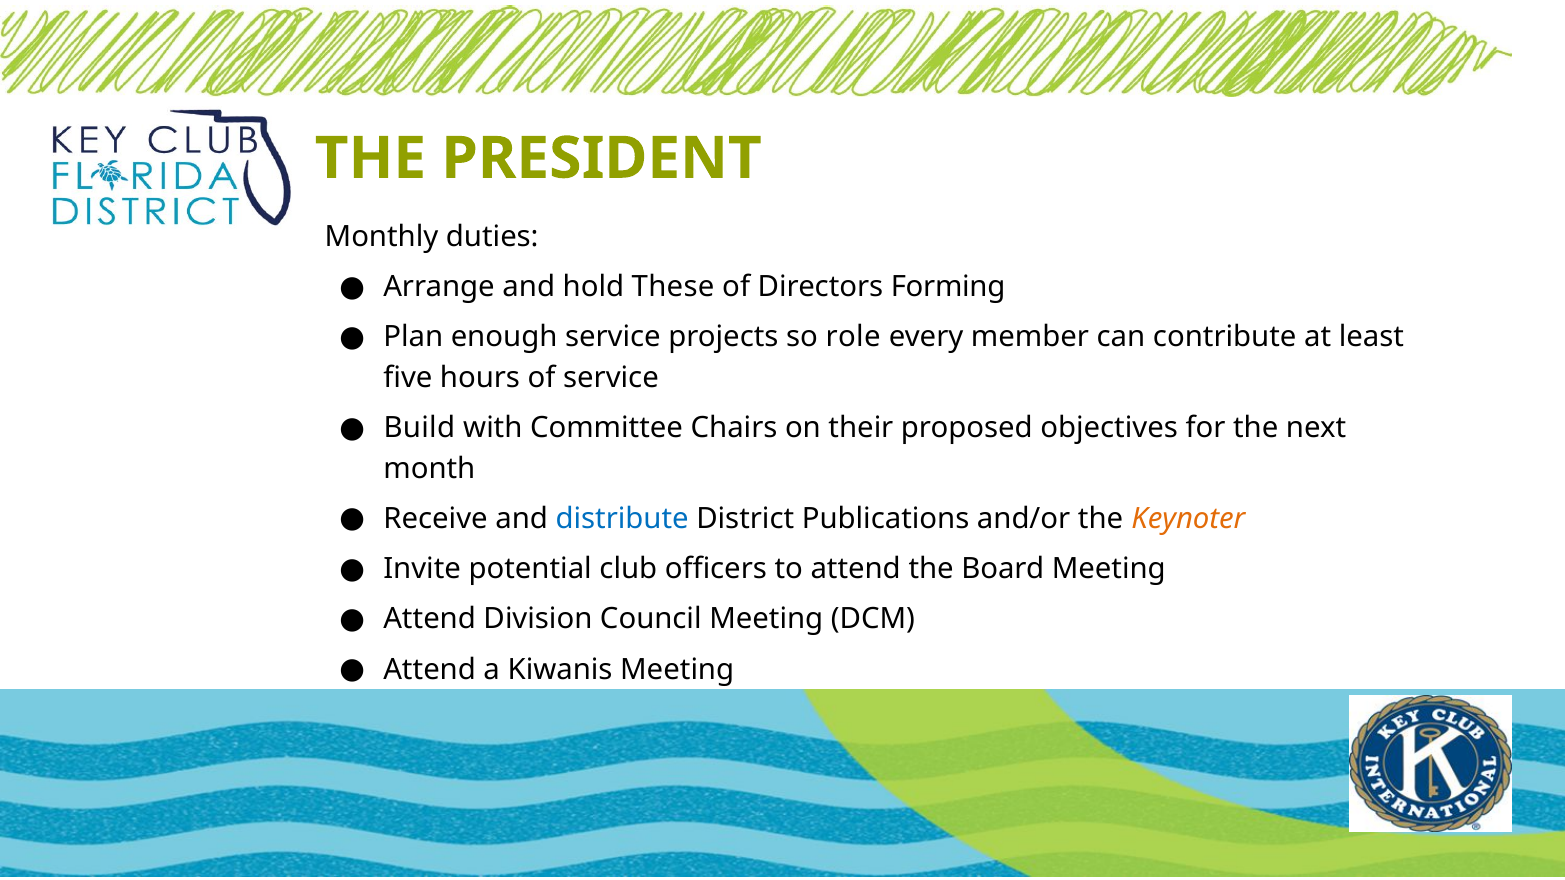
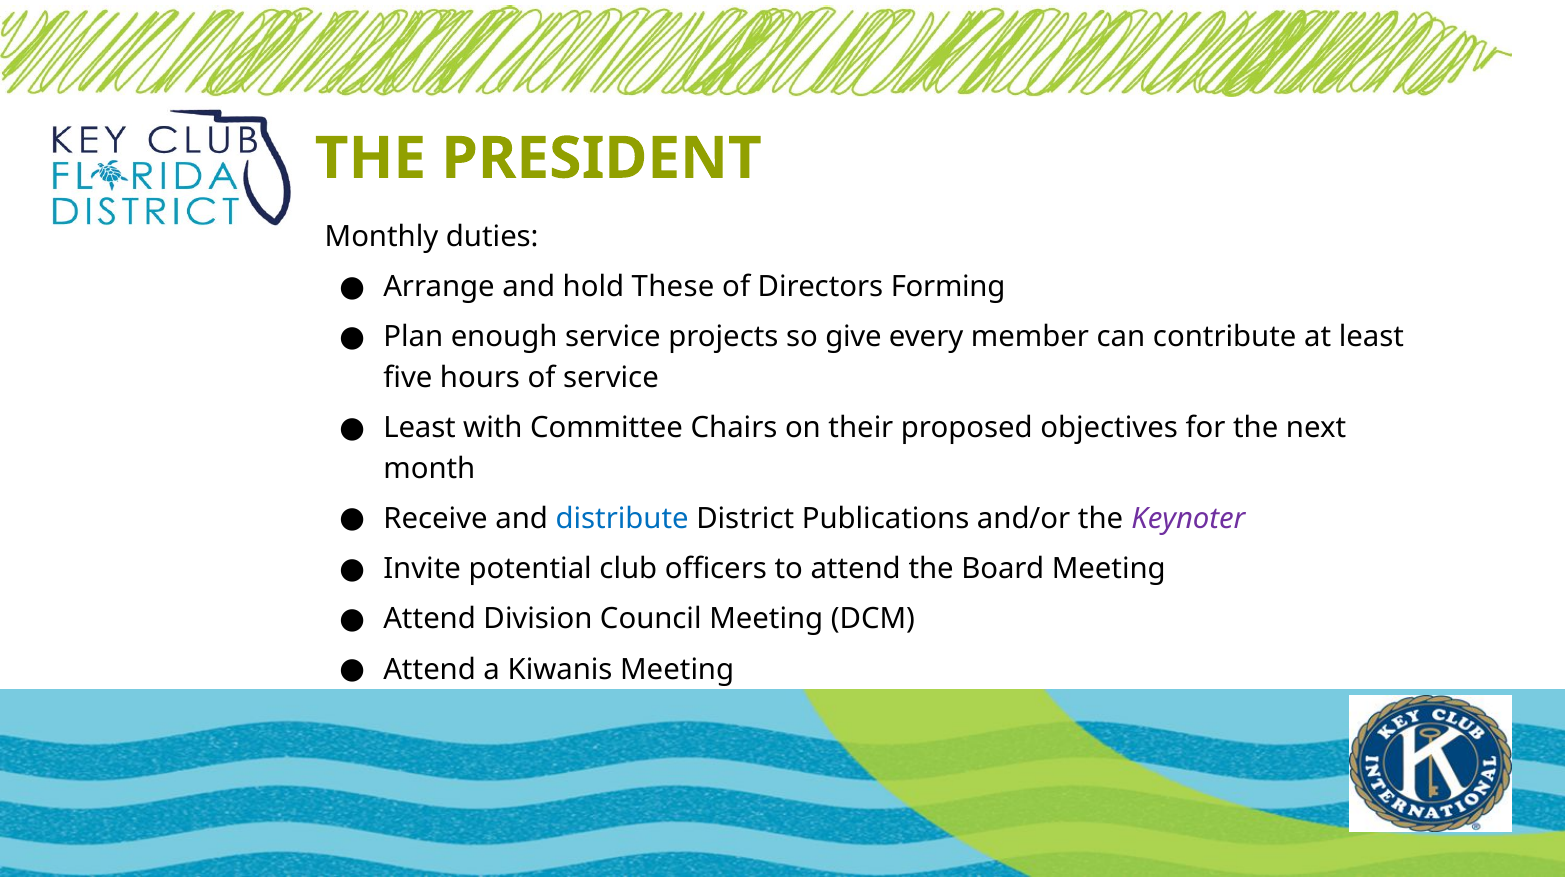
role: role -> give (853, 337)
Build: Build -> Least (420, 428)
Keynoter colour: orange -> purple (1188, 519)
